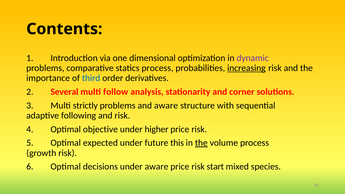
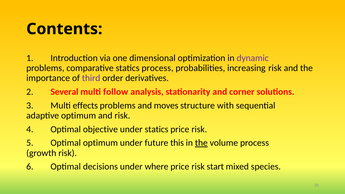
increasing underline: present -> none (246, 68)
third colour: blue -> purple (91, 78)
strictly: strictly -> effects (85, 105)
and aware: aware -> moves (166, 105)
adaptive following: following -> optimum (79, 116)
under higher: higher -> statics (157, 129)
Optimal expected: expected -> optimum (100, 143)
under aware: aware -> where (157, 167)
